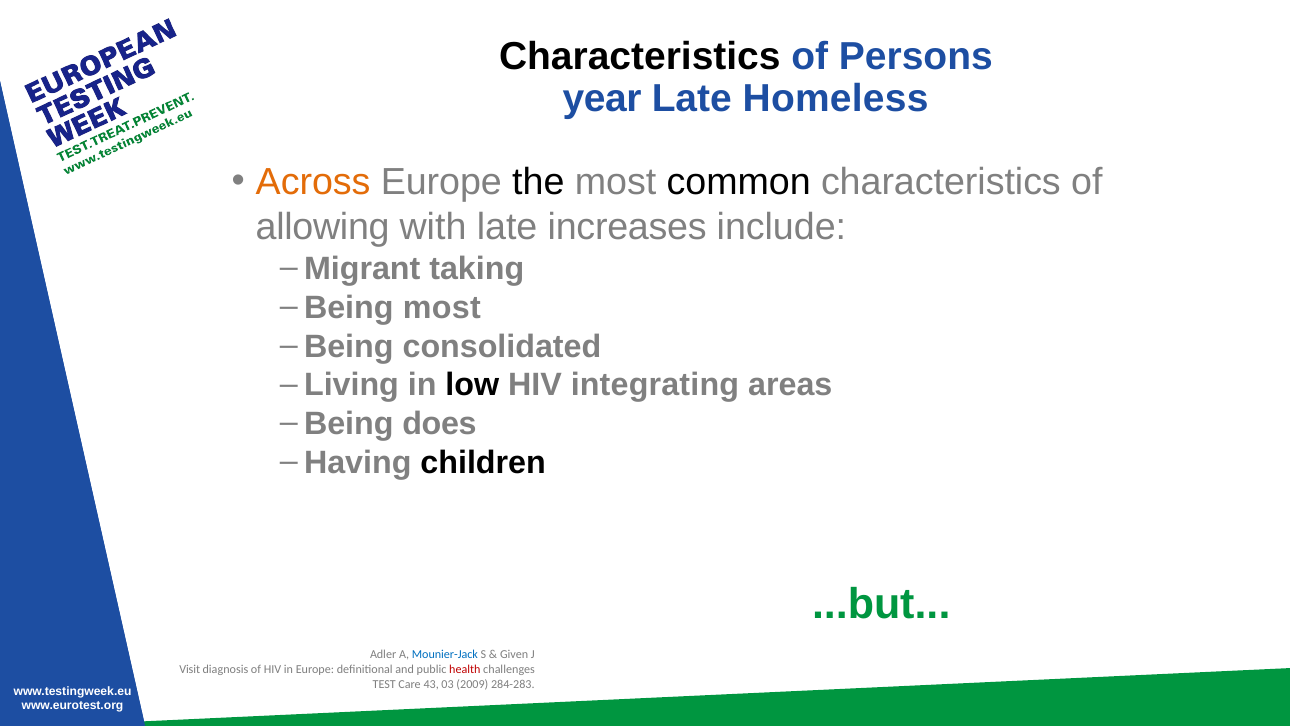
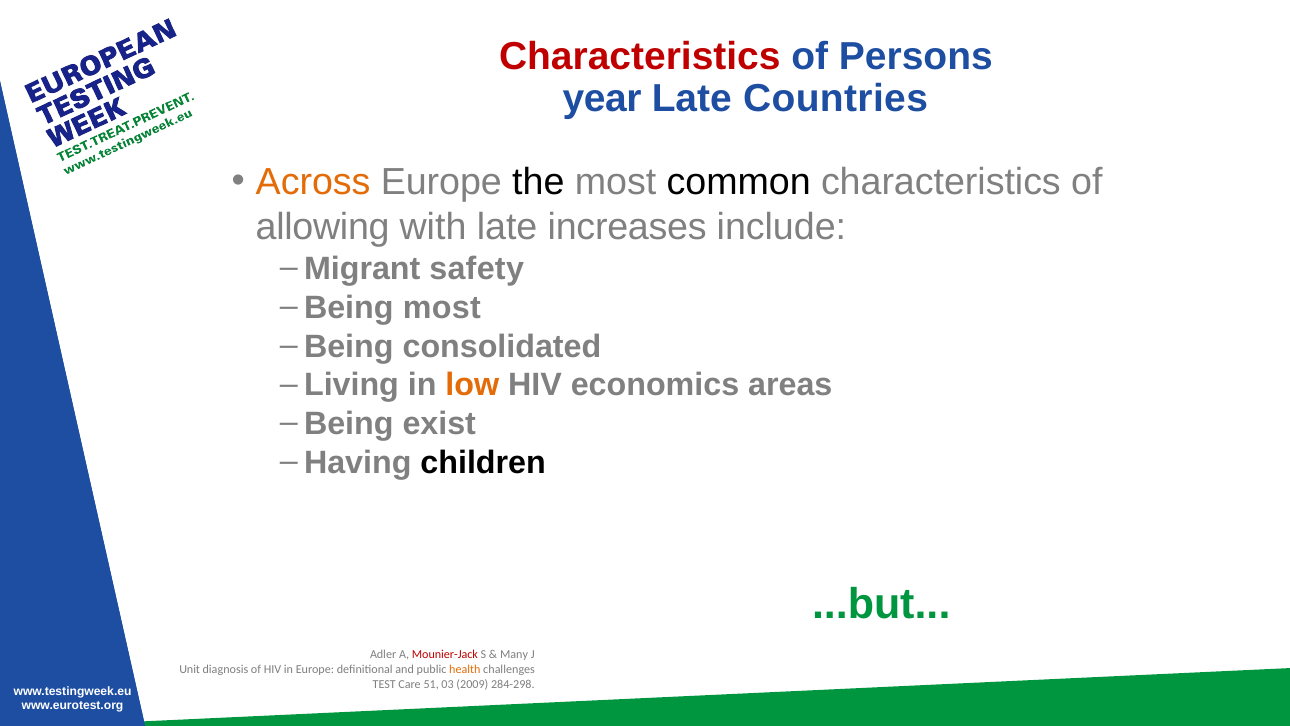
Characteristics colour: black -> red (640, 56)
Homeless: Homeless -> Countries (836, 99)
taking: taking -> safety (477, 269)
low colour: black -> orange (472, 385)
integrating: integrating -> economics (655, 385)
does: does -> exist (439, 424)
Mounier-Jack colour: blue -> red (445, 655)
Given: Given -> Many (514, 655)
Visit: Visit -> Unit (190, 669)
health colour: red -> orange (465, 669)
43: 43 -> 51 (431, 684)
284-283: 284-283 -> 284-298 (513, 684)
